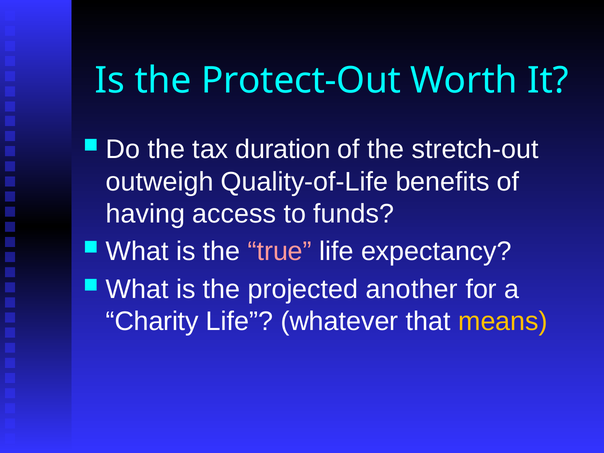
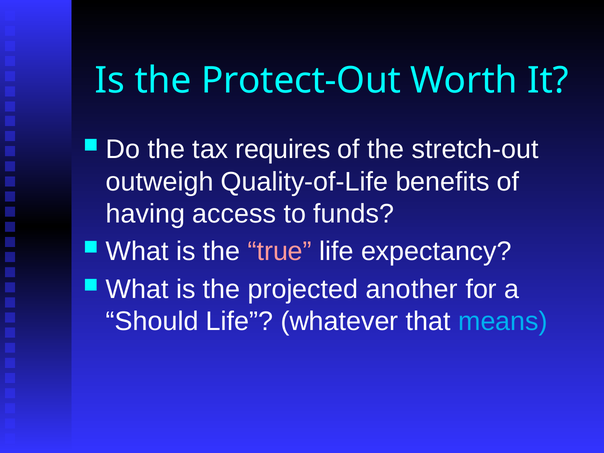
duration: duration -> requires (283, 150)
Charity: Charity -> Should (152, 321)
means colour: yellow -> light blue (503, 321)
